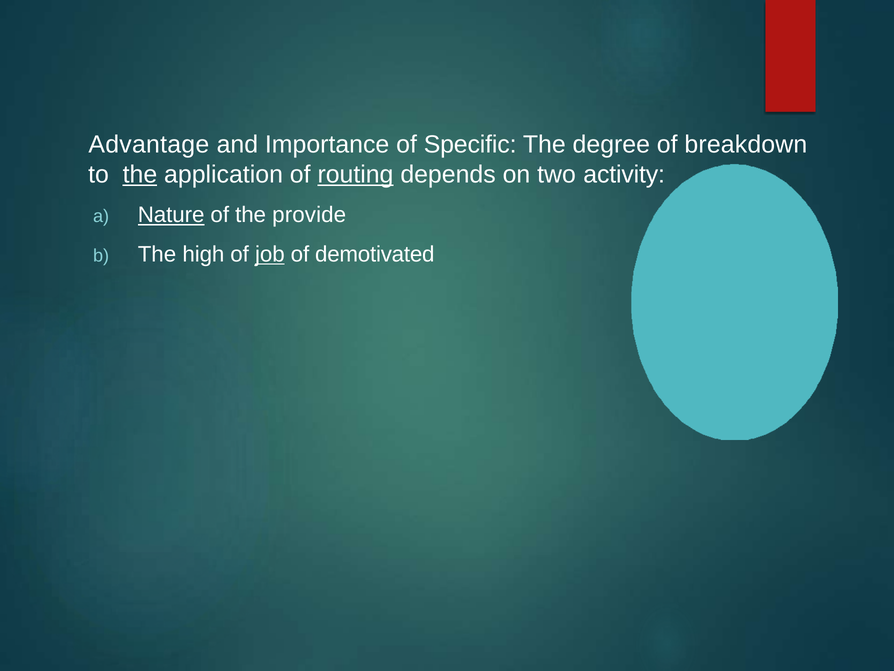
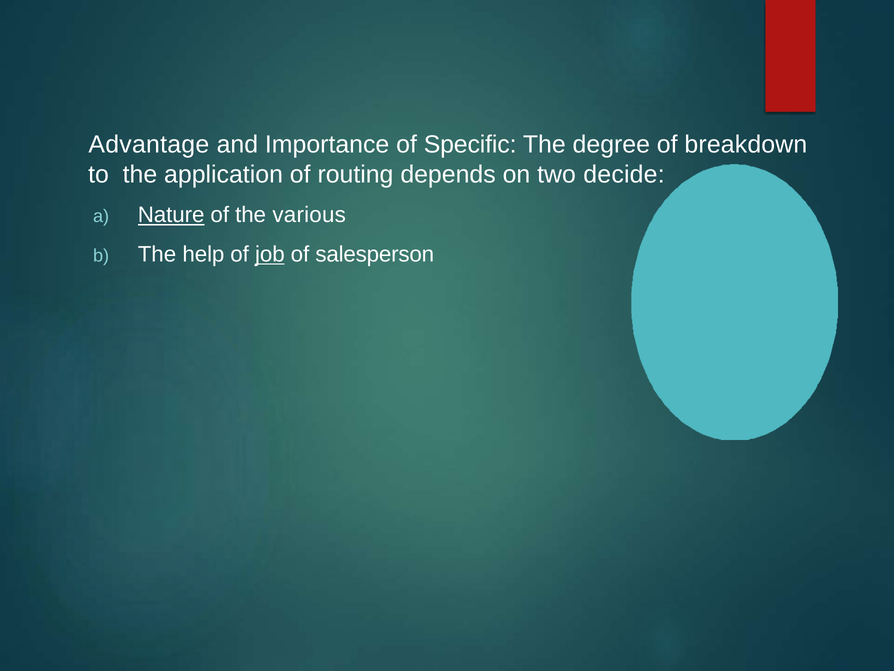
the underline: present -> none (140, 174)
routing underline: present -> none (355, 174)
activity: activity -> decide (624, 174)
provide: provide -> various (309, 215)
high: high -> help (203, 254)
demotivated: demotivated -> salesperson (375, 254)
